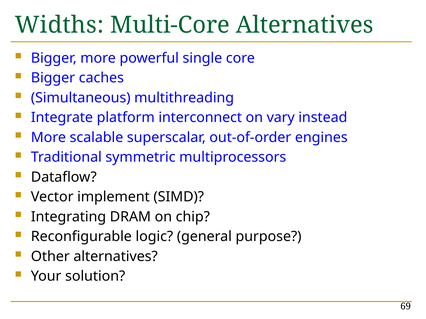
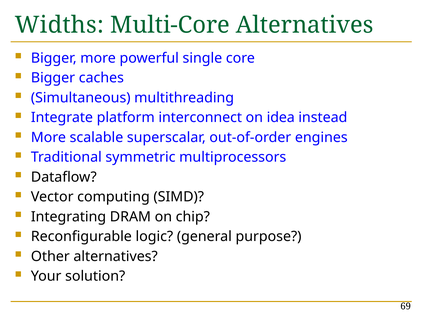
vary: vary -> idea (281, 118)
implement: implement -> computing (113, 197)
